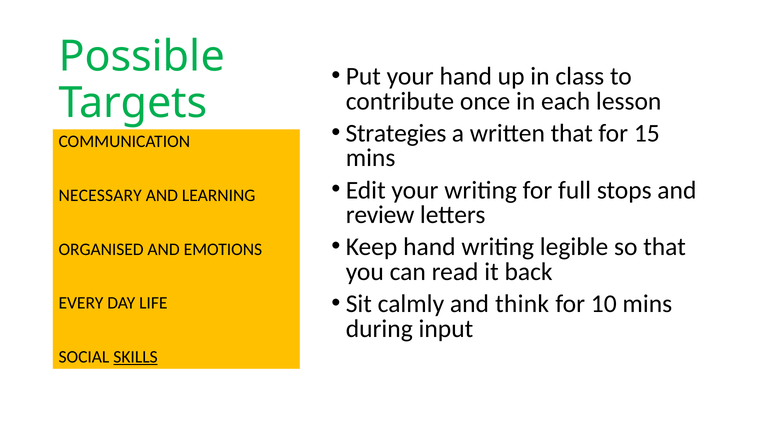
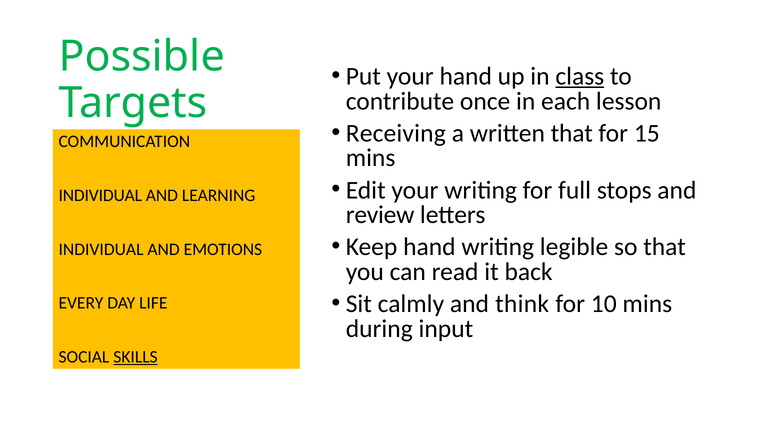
class underline: none -> present (580, 76)
Strategies: Strategies -> Receiving (396, 133)
NECESSARY: NECESSARY -> INDIVIDUAL (100, 195)
ORGANISED: ORGANISED -> INDIVIDUAL (101, 249)
